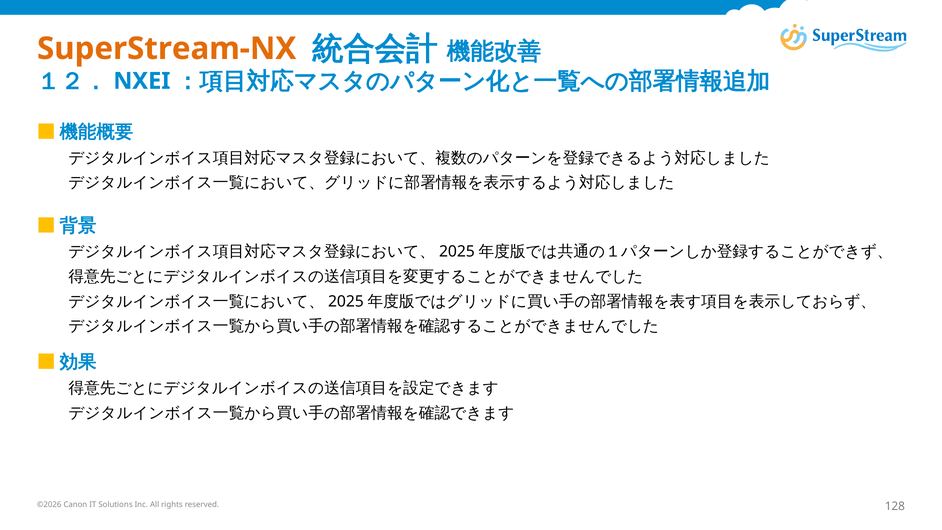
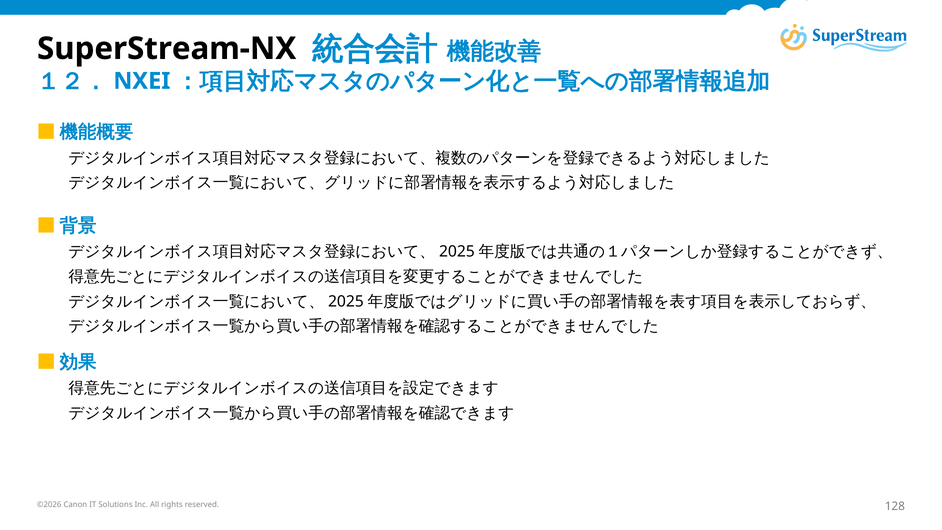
SuperStream-NX colour: orange -> black (167, 49)
